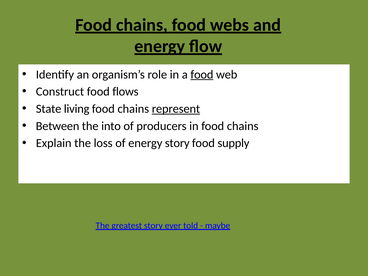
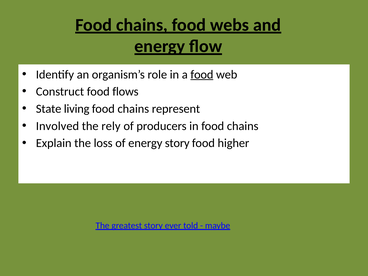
represent underline: present -> none (176, 109)
Between: Between -> Involved (57, 126)
into: into -> rely (111, 126)
supply: supply -> higher (233, 143)
